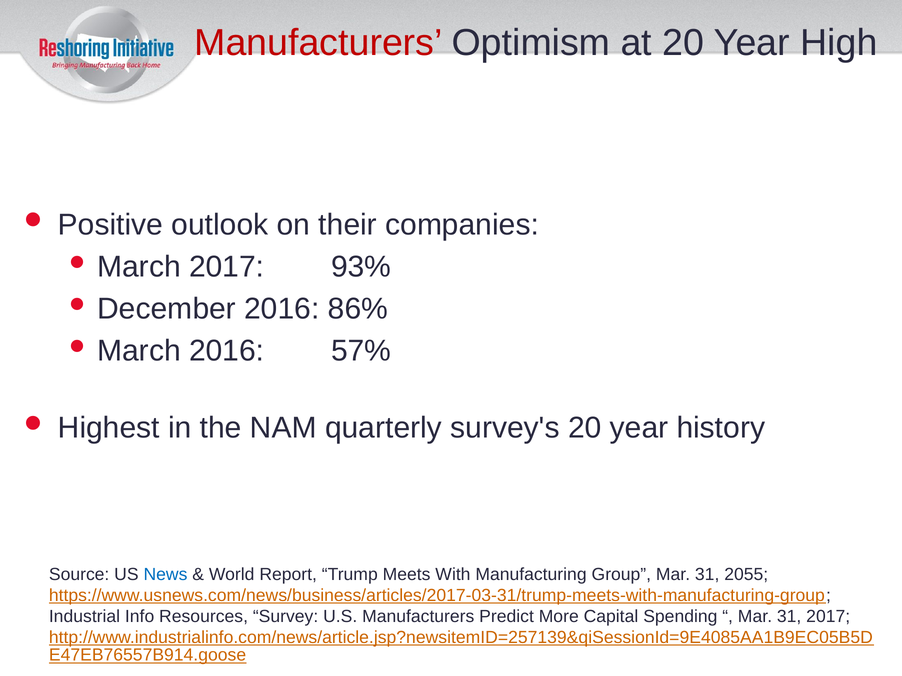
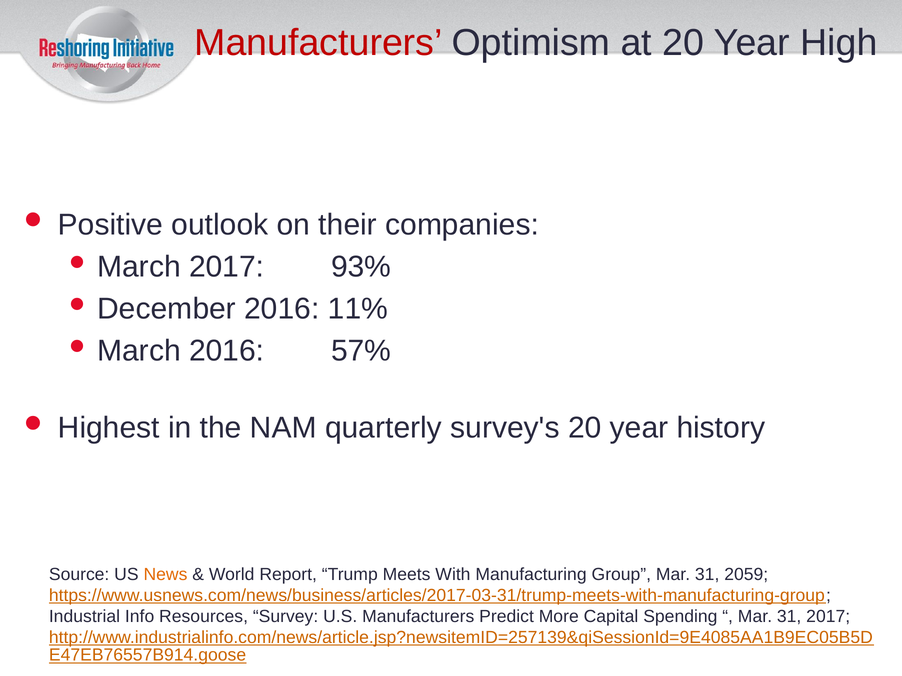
86%: 86% -> 11% (358, 309)
News colour: blue -> orange (165, 575)
2055: 2055 -> 2059 (746, 575)
